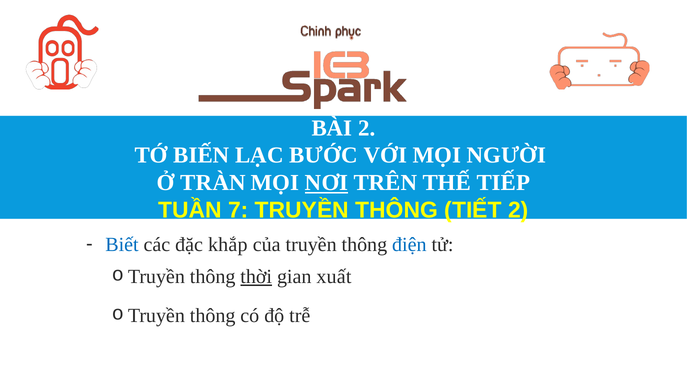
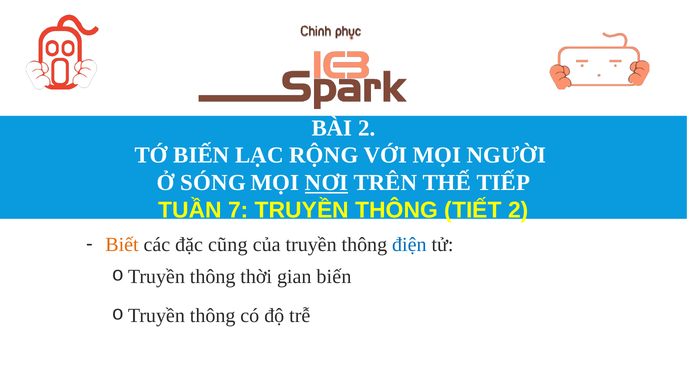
BƯỚC: BƯỚC -> RỘNG (324, 156)
TRÀN: TRÀN -> SÓNG (213, 183)
Biết colour: blue -> orange (122, 245)
khắp: khắp -> cũng (228, 245)
thời underline: present -> none (256, 277)
gian xuất: xuất -> biến (334, 277)
